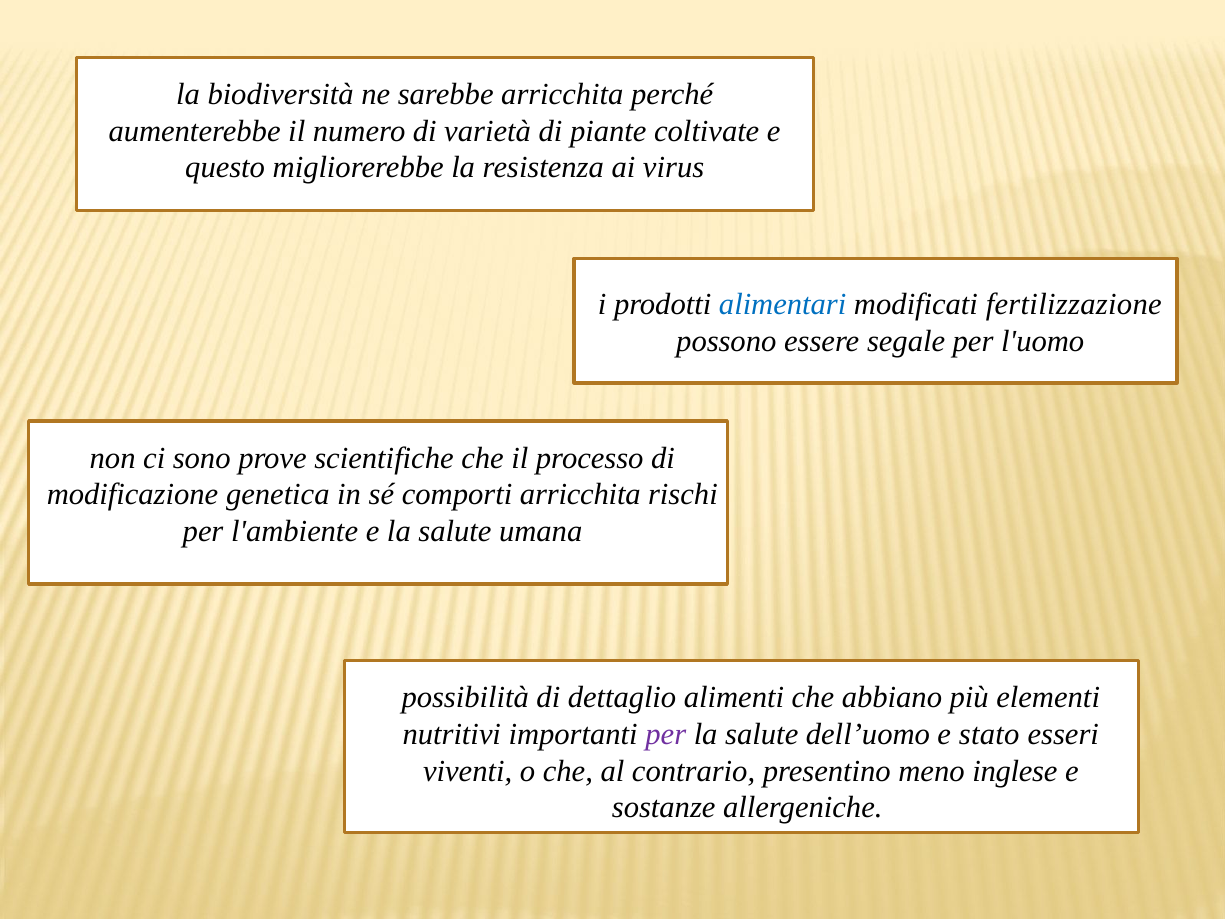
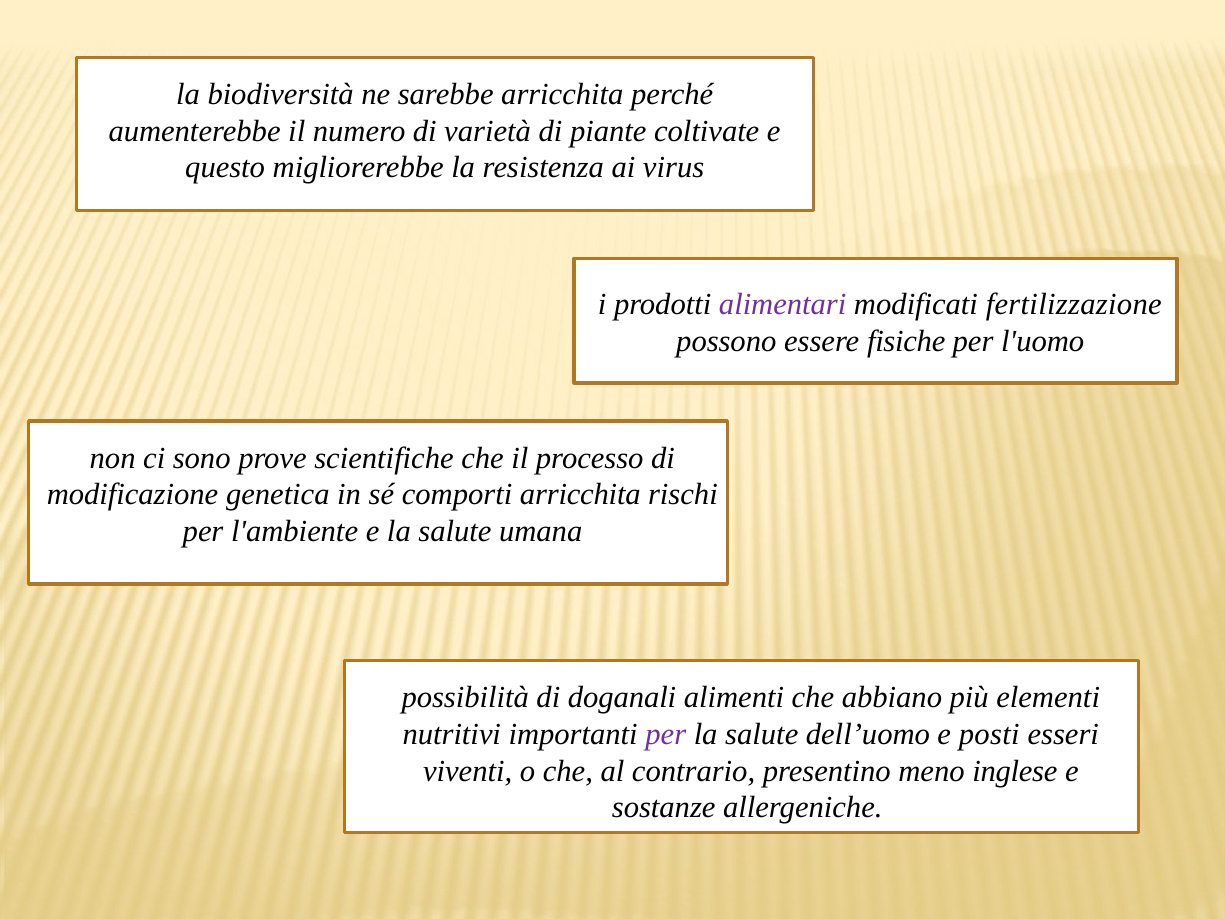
alimentari colour: blue -> purple (783, 305)
segale: segale -> fisiche (906, 341)
dettaglio: dettaglio -> doganali (622, 697)
stato: stato -> posti (989, 734)
